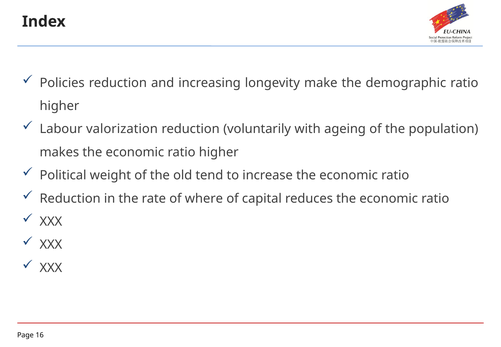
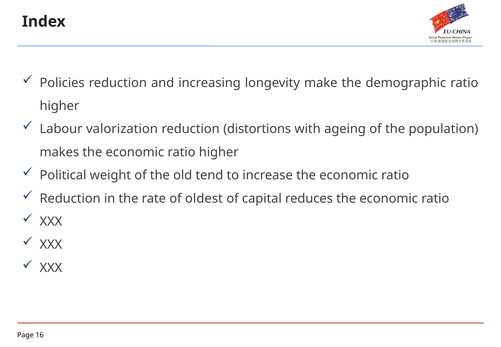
voluntarily: voluntarily -> distortions (257, 129)
where: where -> oldest (204, 198)
